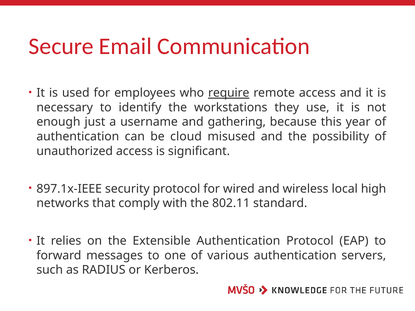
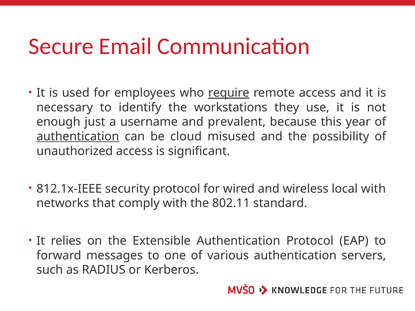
gathering: gathering -> prevalent (237, 122)
authentication underline: none -> present (78, 137)
897.1x-IEEE: 897.1x-IEEE -> 812.1x-IEEE (69, 189)
local high: high -> with (373, 189)
